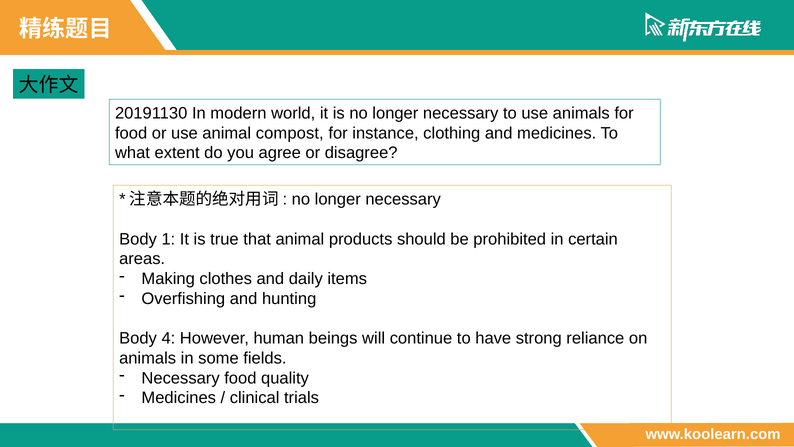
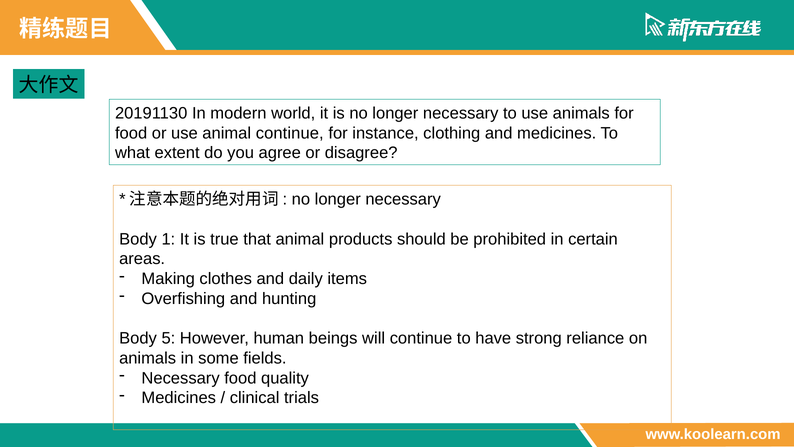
animal compost: compost -> continue (290, 133)
4: 4 -> 5 (168, 338)
